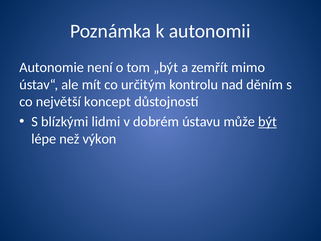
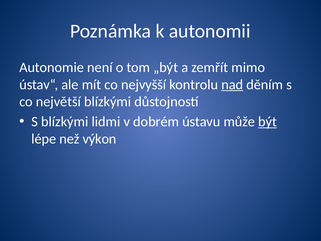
určitým: určitým -> nejvyšší (144, 84)
nad underline: none -> present (232, 84)
největší koncept: koncept -> blízkými (108, 102)
